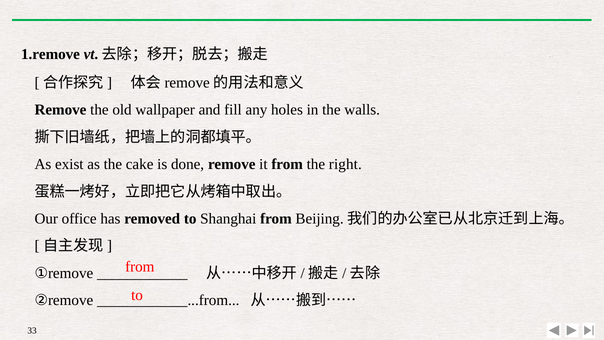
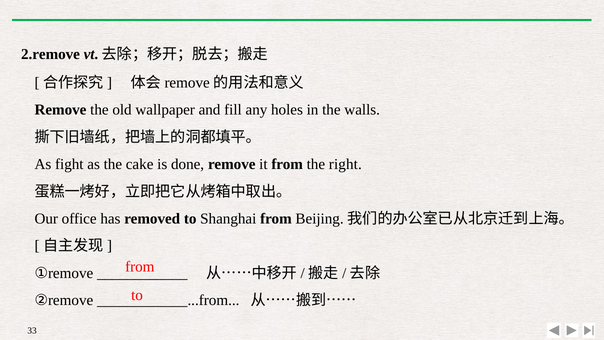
1.remove: 1.remove -> 2.remove (50, 54)
exist: exist -> fight (69, 164)
